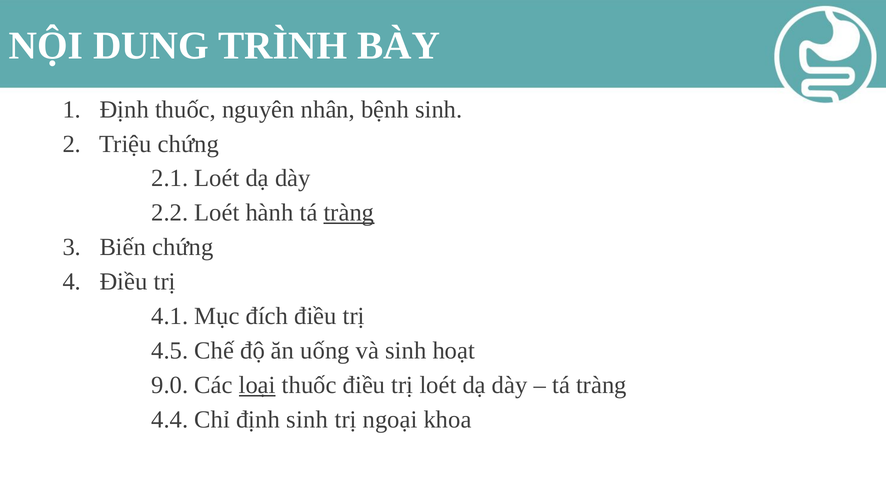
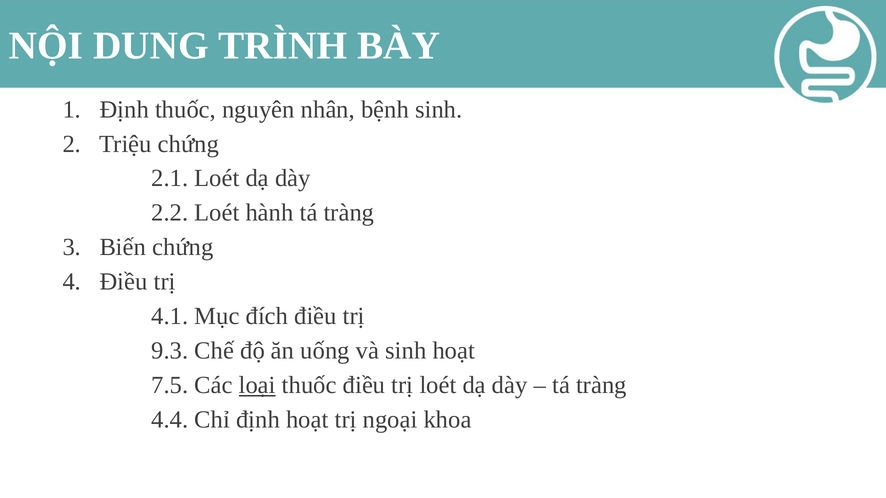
tràng underline: present -> none (349, 213)
4.5: 4.5 -> 9.3 (170, 351)
9.0: 9.0 -> 7.5 (170, 385)
định sinh: sinh -> hoạt (307, 420)
